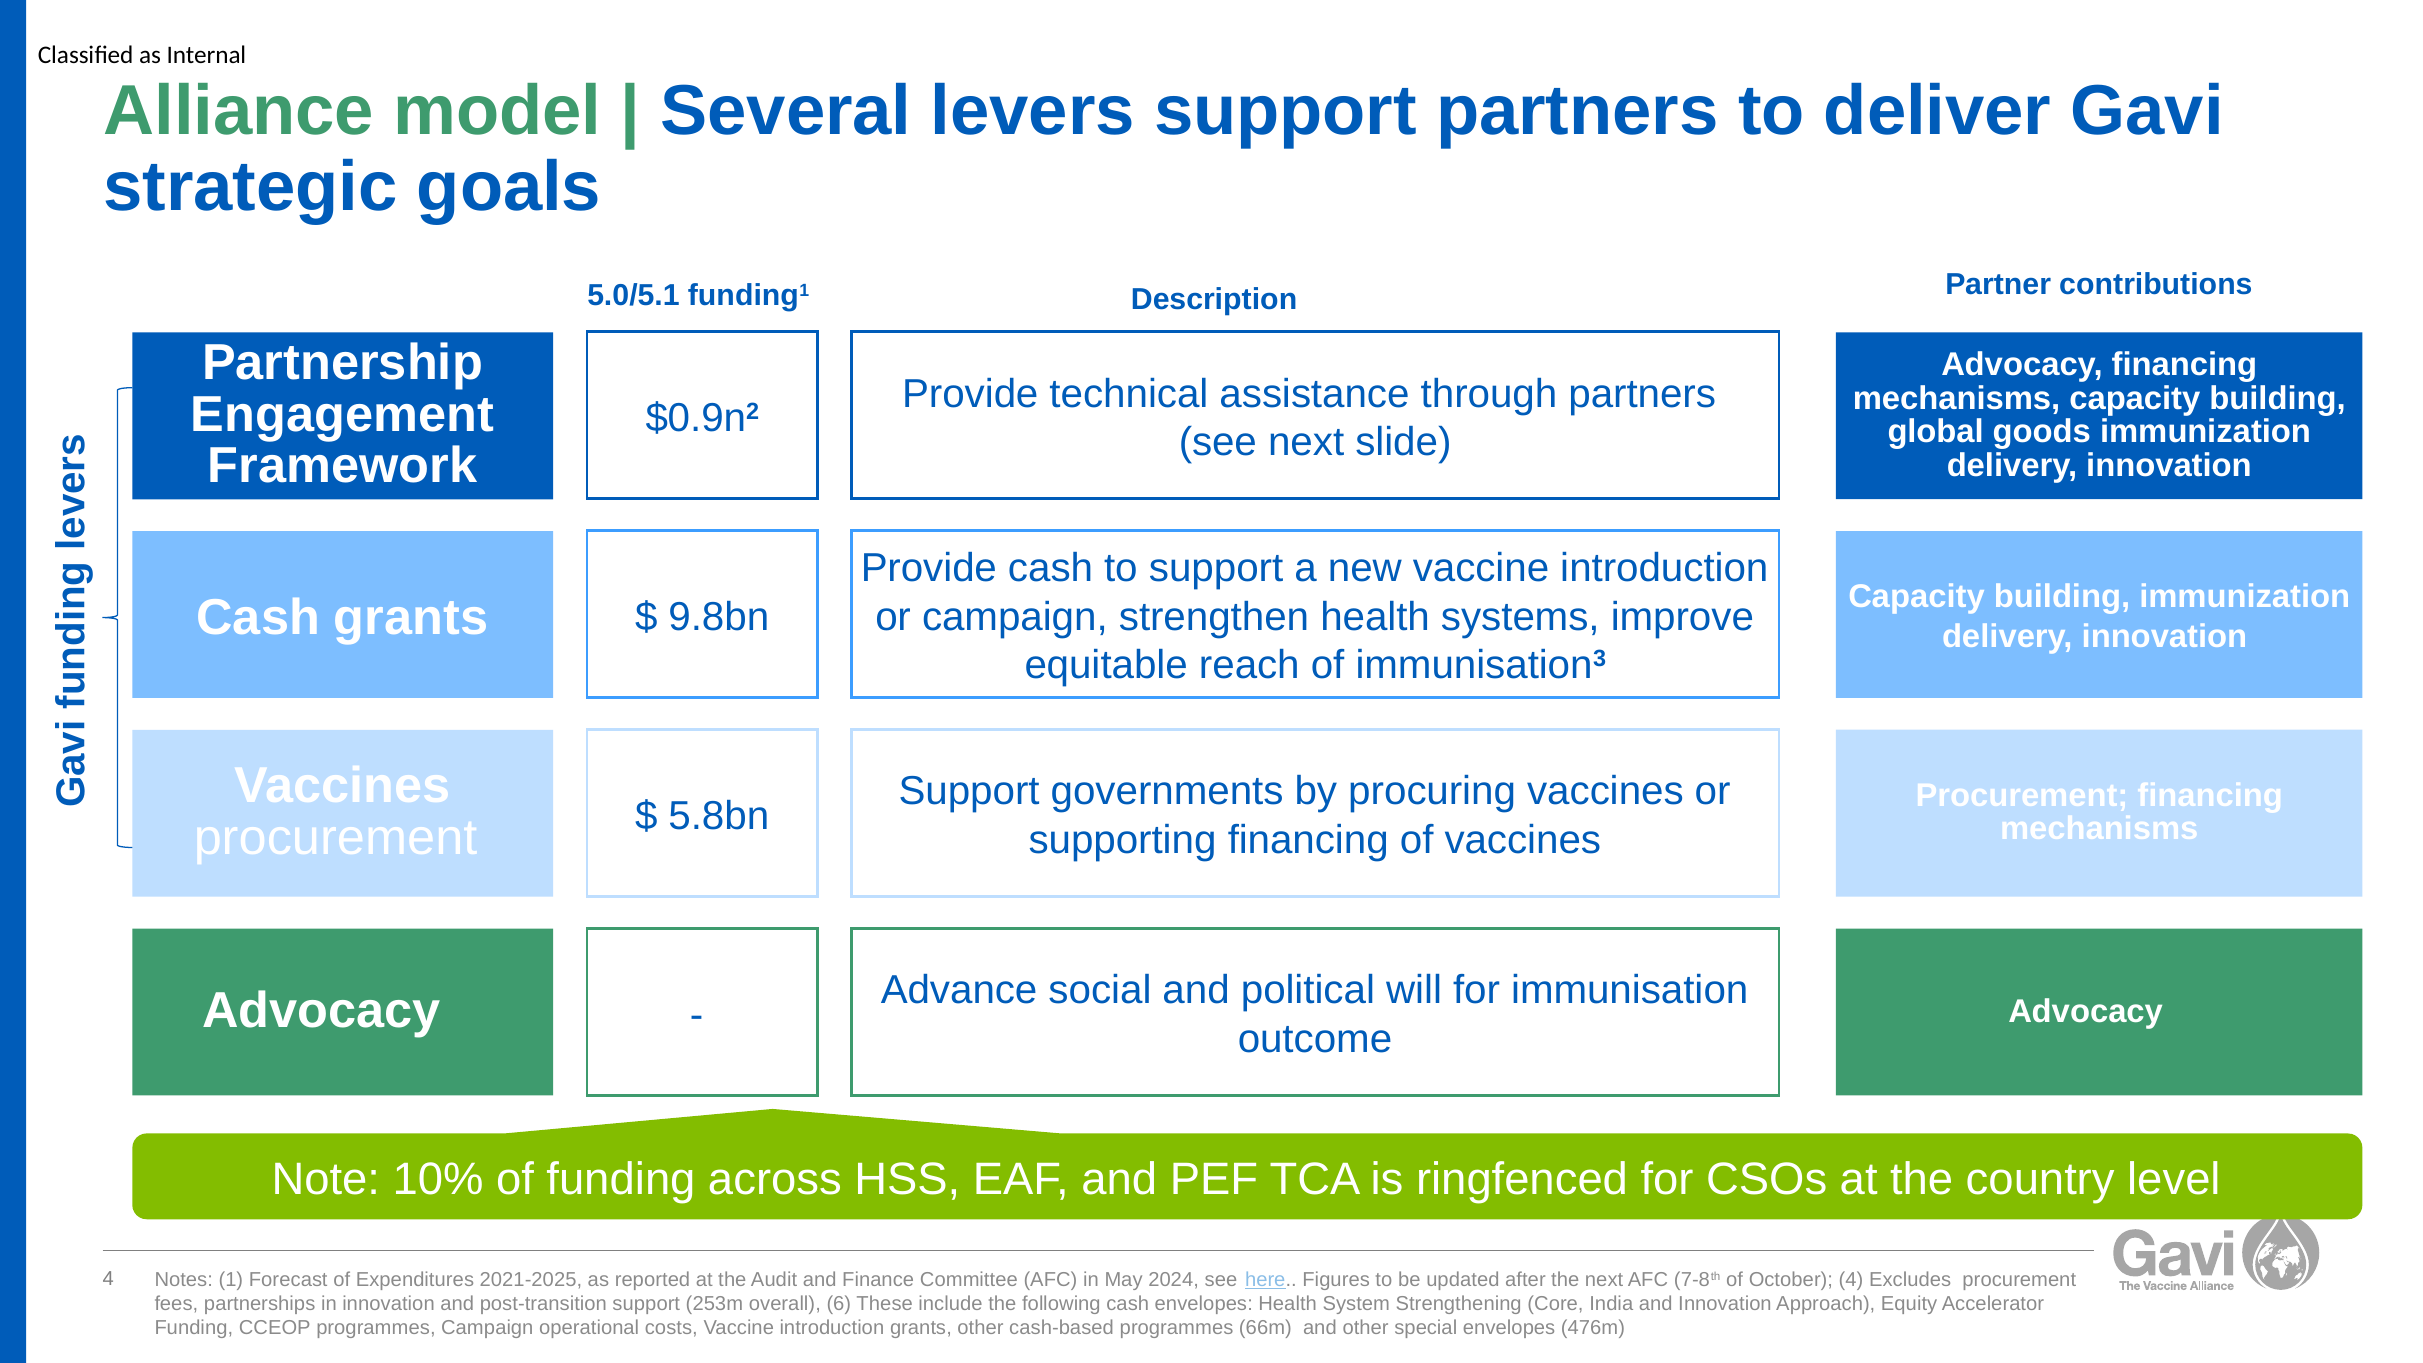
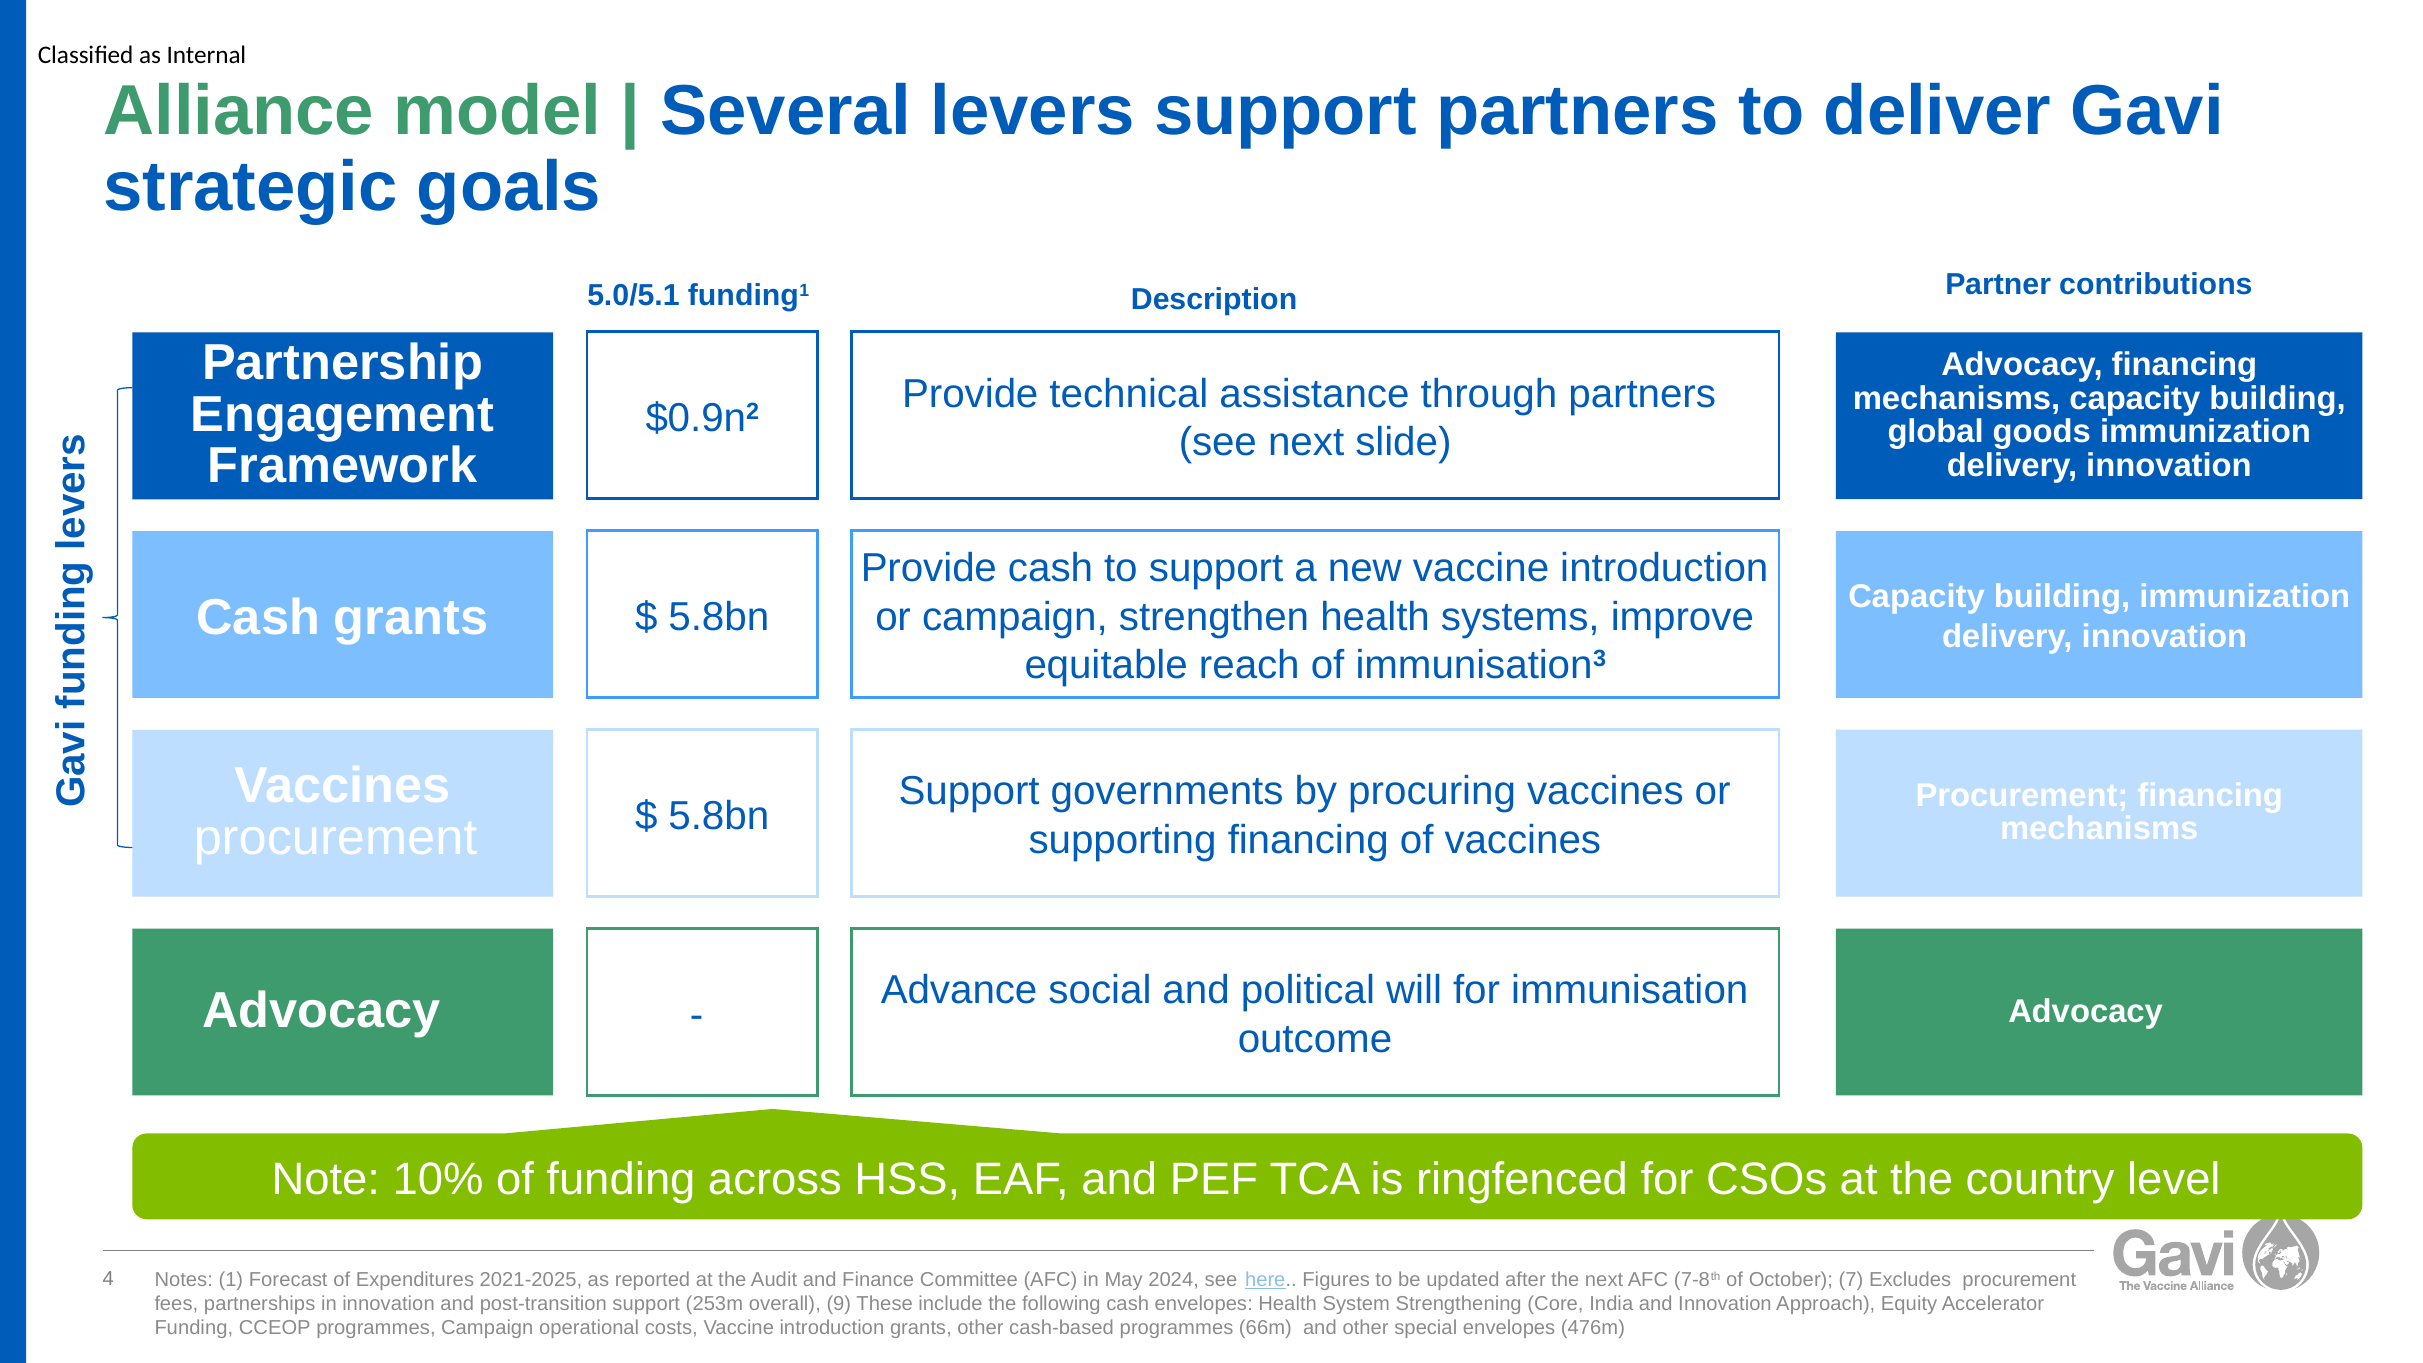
9.8bn: 9.8bn -> 5.8bn (719, 617)
October 4: 4 -> 7 (1851, 1280)
6: 6 -> 9 (839, 1304)
